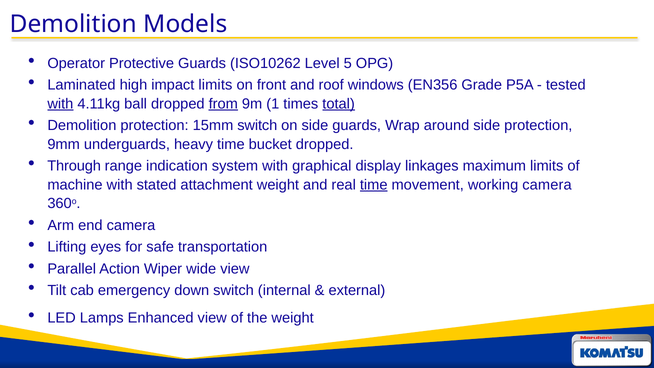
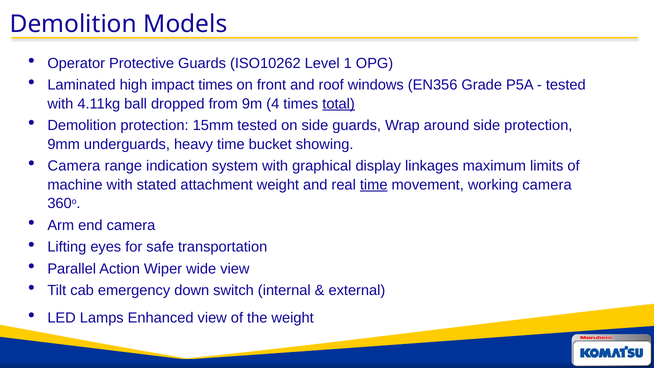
5: 5 -> 1 (348, 63)
impact limits: limits -> times (216, 85)
with underline: present -> none (60, 104)
from underline: present -> none (223, 104)
1: 1 -> 4 (273, 104)
15mm switch: switch -> tested (257, 125)
bucket dropped: dropped -> showing (325, 144)
Through: Through -> Camera (74, 166)
